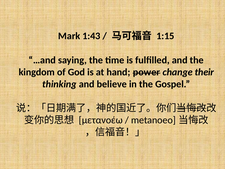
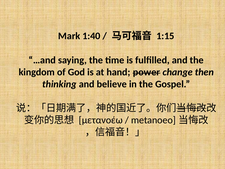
1:43: 1:43 -> 1:40 (91, 36)
their: their -> then (204, 72)
